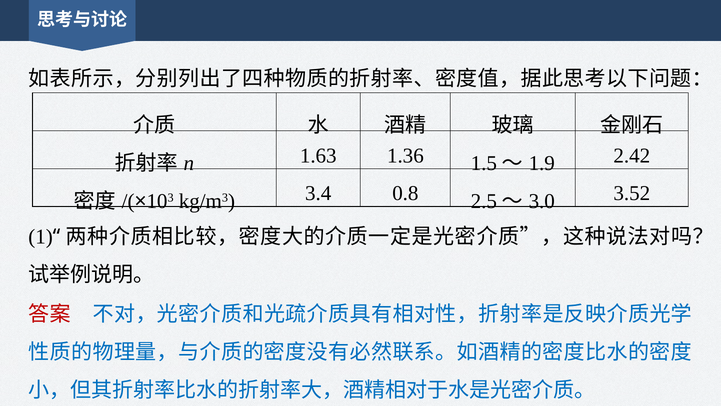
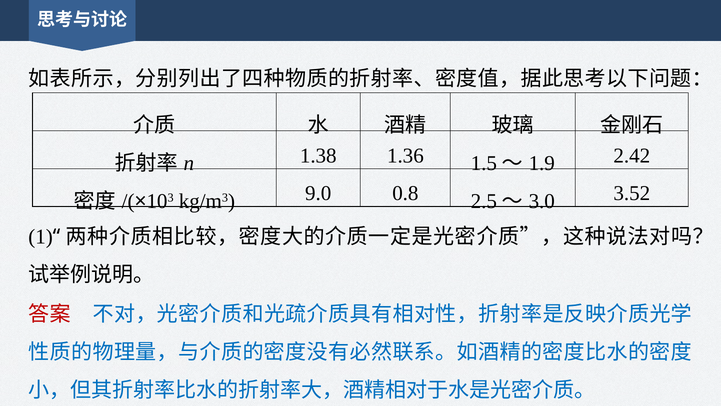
1.63: 1.63 -> 1.38 (318, 155)
3.4: 3.4 -> 9.0 (318, 193)
